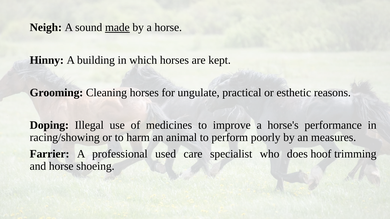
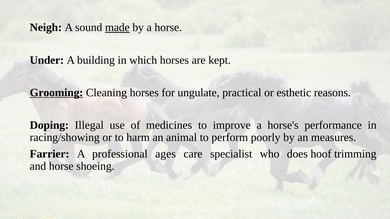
Hinny: Hinny -> Under (47, 60)
Grooming underline: none -> present (56, 93)
used: used -> ages (166, 154)
